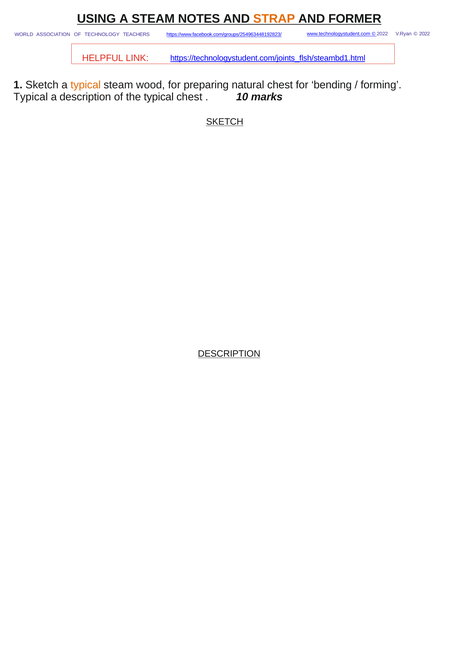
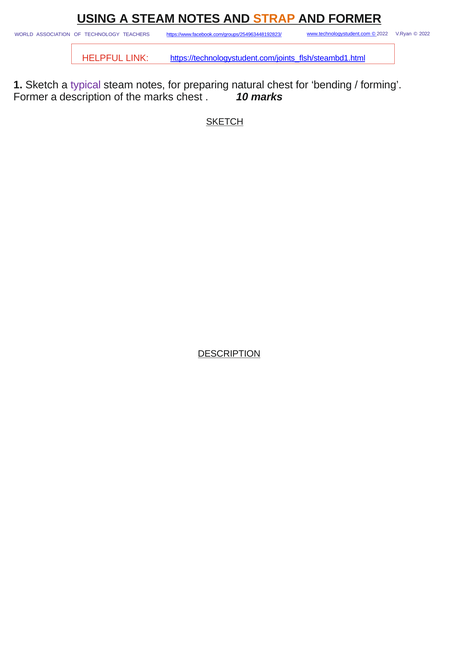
typical colour: orange -> purple (86, 85)
wood: wood -> notes (151, 85)
Typical: Typical -> Former (31, 97)
the typical: typical -> marks (159, 97)
